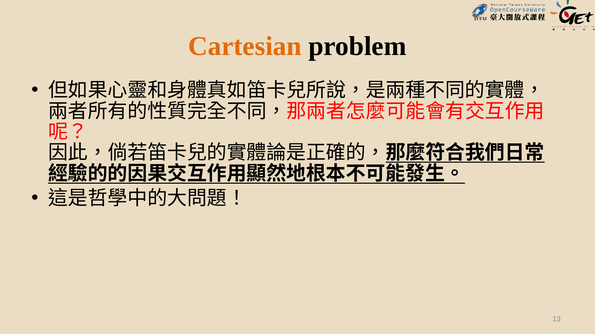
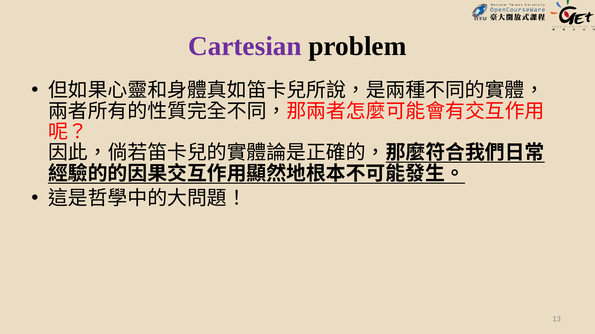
Cartesian colour: orange -> purple (245, 46)
